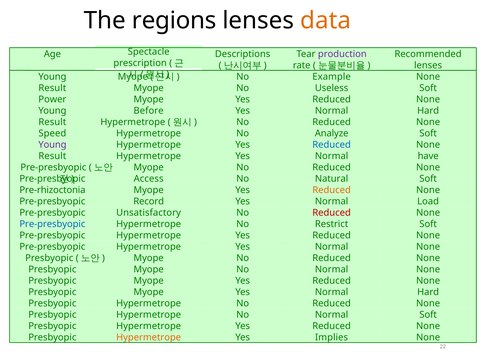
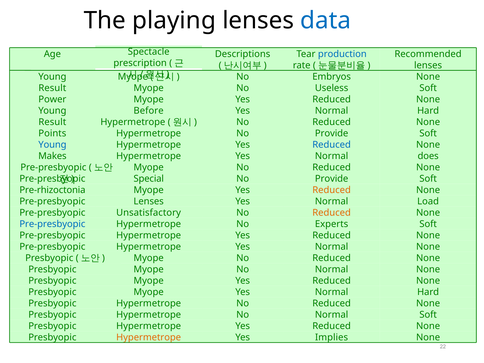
regions: regions -> playing (174, 21)
data colour: orange -> blue (326, 21)
production colour: purple -> blue (342, 54)
Example: Example -> Embryos (332, 77)
Speed: Speed -> Points (52, 133)
Analyze: Analyze -> Provide (332, 133)
Young colour: purple -> blue (52, 145)
Result: Result -> Makes (52, 156)
have: have -> does (428, 156)
Access: Access -> Special (149, 179)
Natural: Natural -> Provide (332, 179)
Record: Record -> Lenses (149, 201)
Reduced colour: red -> orange (332, 213)
Restrict: Restrict -> Experts (332, 224)
